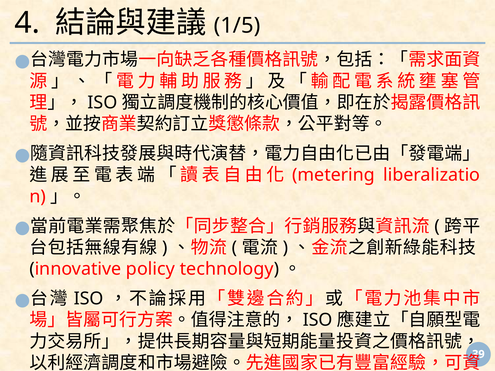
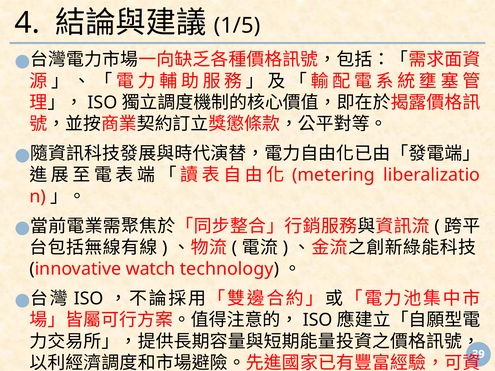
policy: policy -> watch (151, 269)
